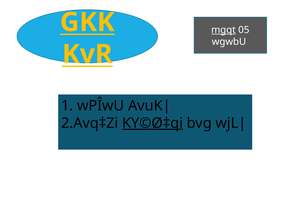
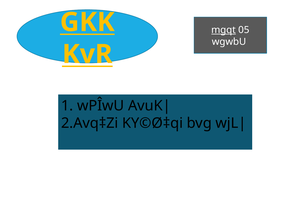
KY©Ø‡qi underline: present -> none (153, 123)
